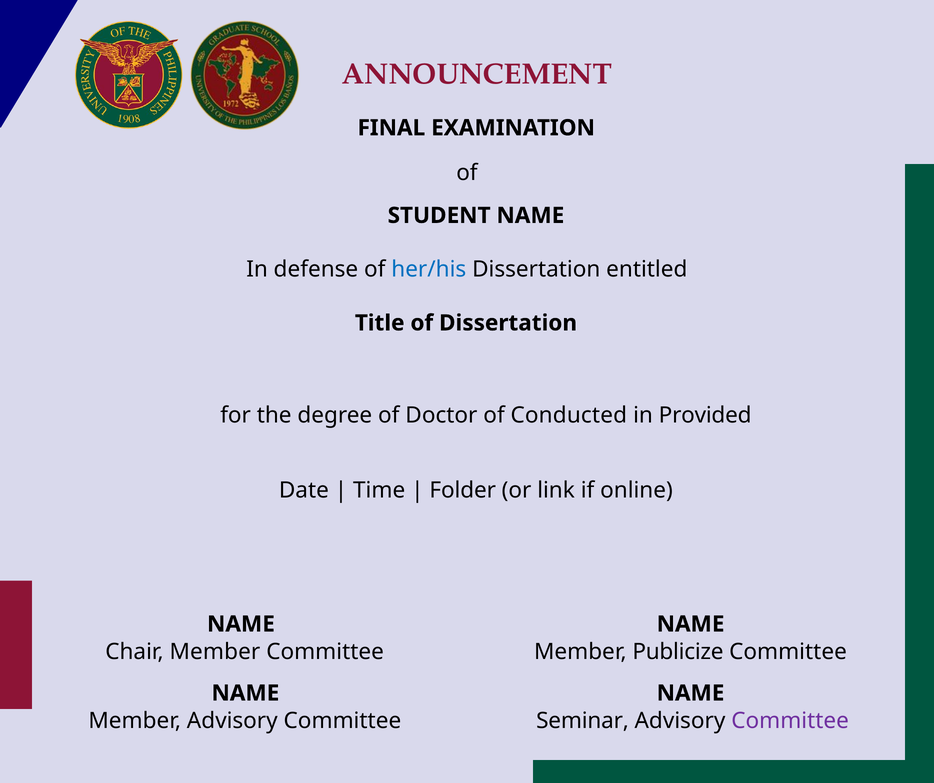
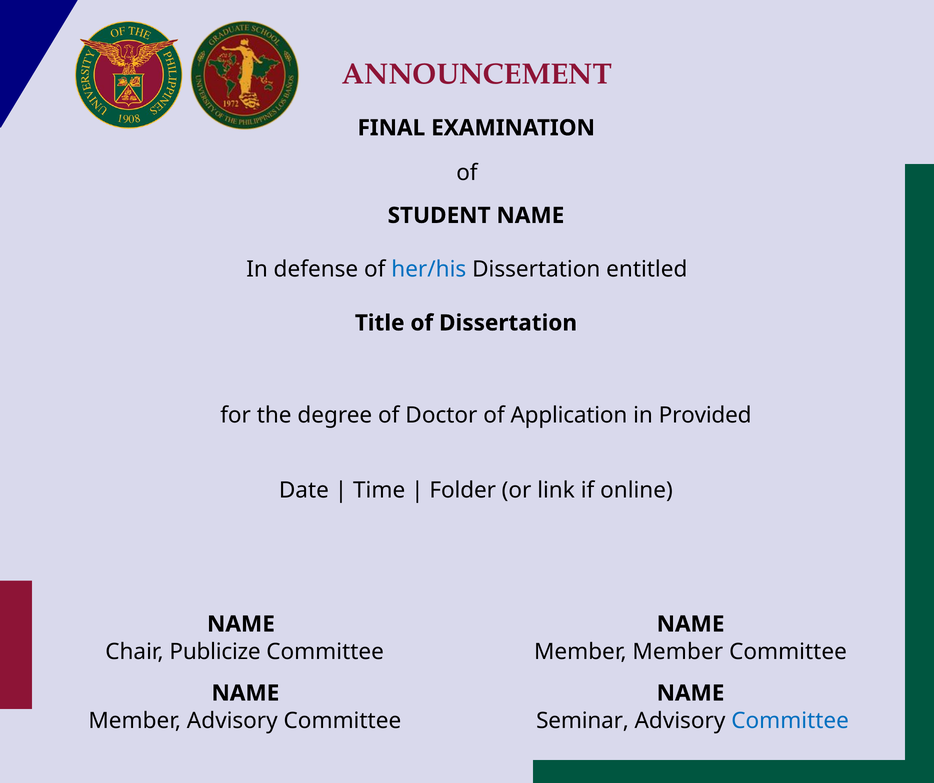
Conducted: Conducted -> Application (569, 415)
Chair Member: Member -> Publicize (215, 652)
Member Publicize: Publicize -> Member (678, 652)
Committee colour: purple -> blue (790, 721)
